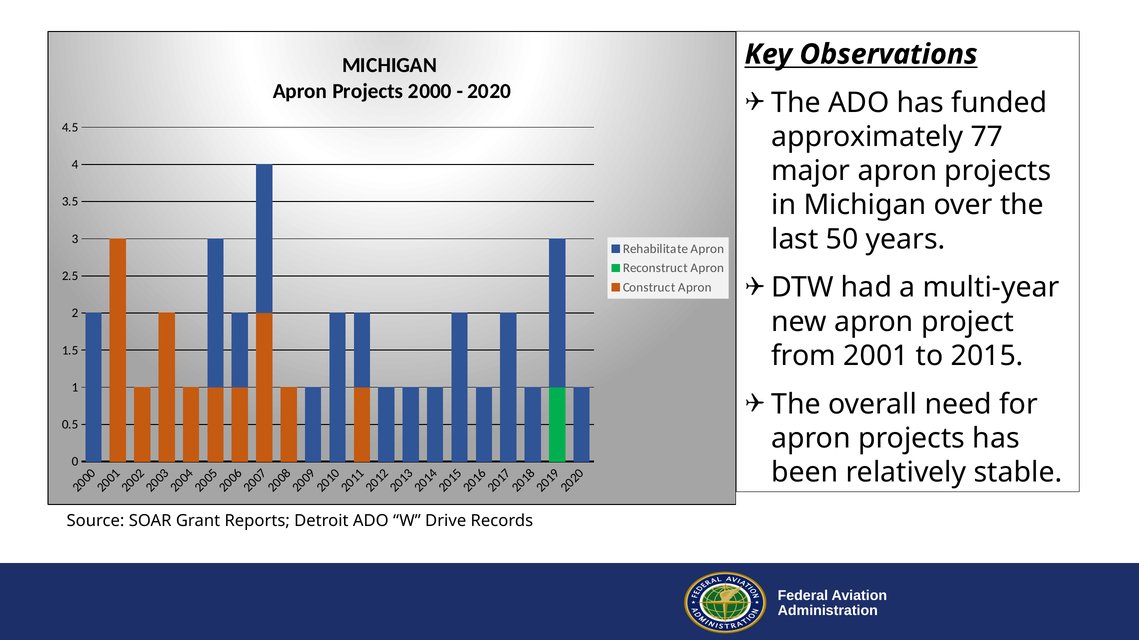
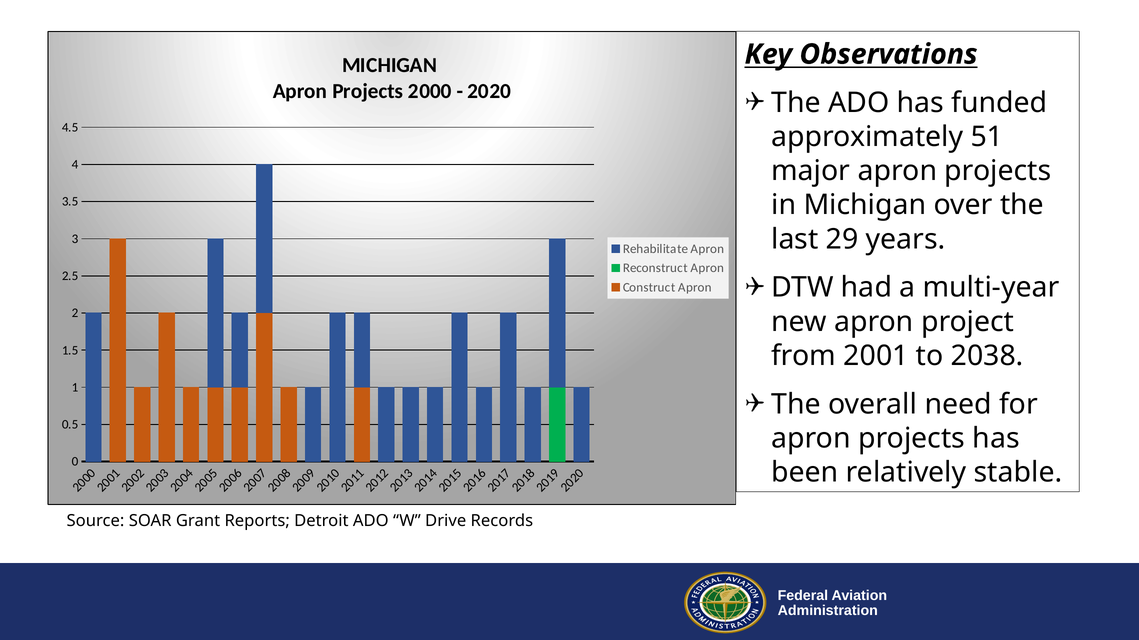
77: 77 -> 51 (987, 137)
50: 50 -> 29 (842, 239)
2015: 2015 -> 2038 (987, 356)
